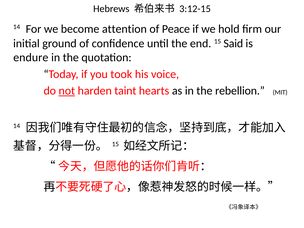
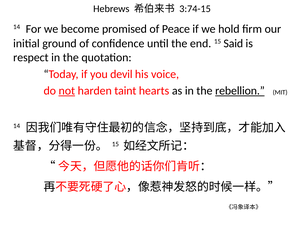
3:12-15: 3:12-15 -> 3:74-15 (195, 9)
attention: attention -> promised (124, 29)
endure: endure -> respect (31, 58)
took: took -> devil (121, 74)
rebellion underline: none -> present (240, 91)
